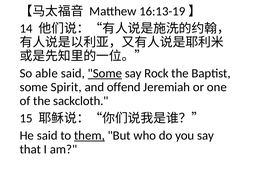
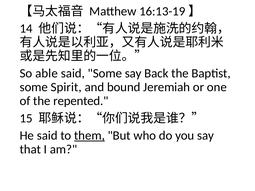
Some underline: present -> none (105, 73)
Rock: Rock -> Back (156, 73)
offend: offend -> bound (124, 87)
sackcloth: sackcloth -> repented (81, 101)
